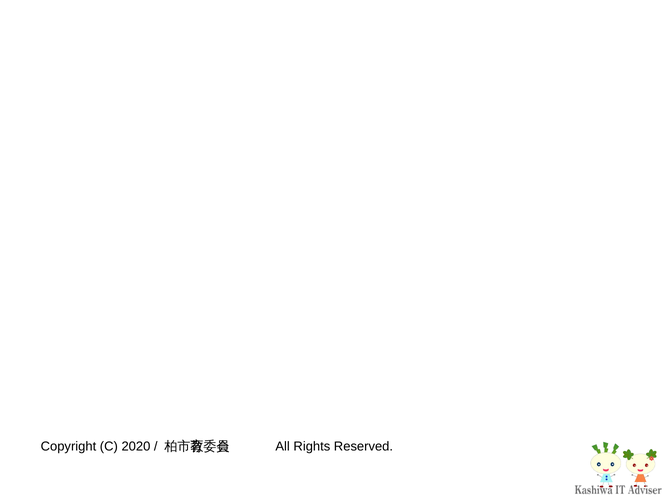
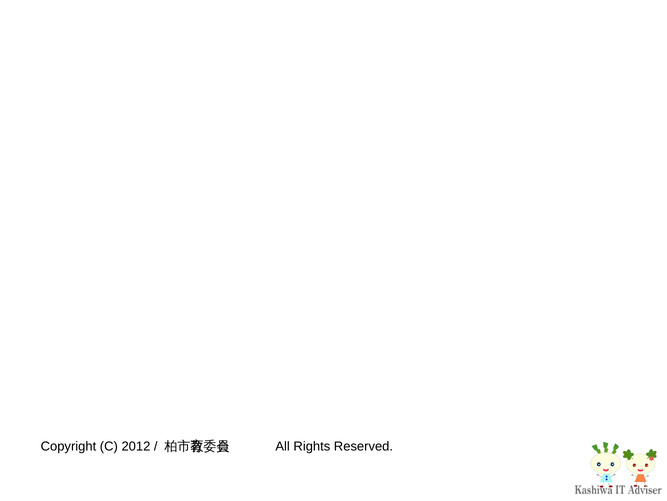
2020: 2020 -> 2012 (136, 446)
